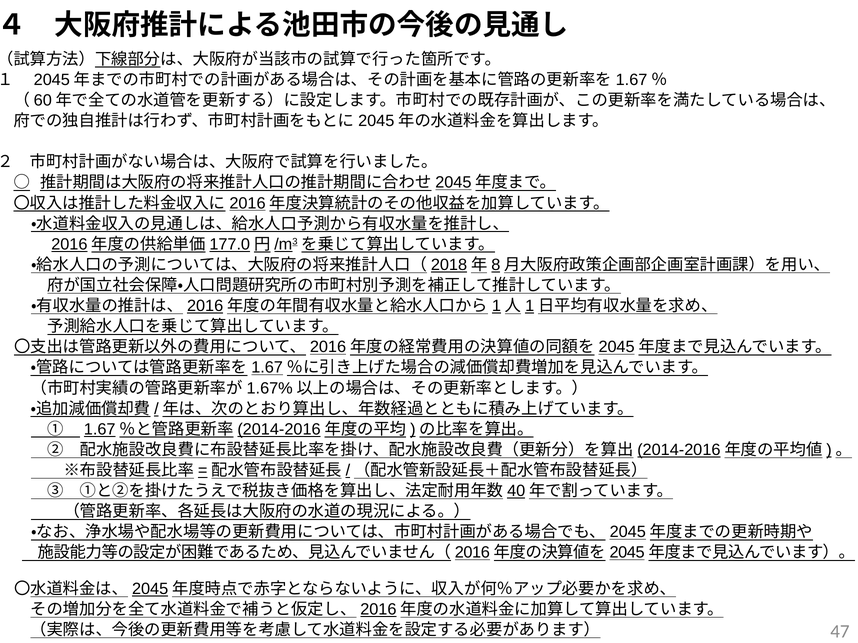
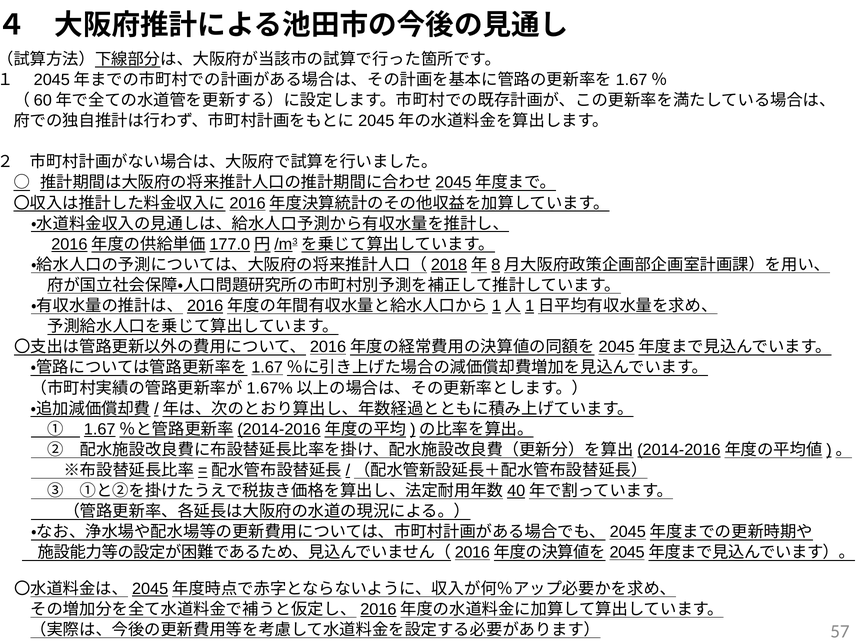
47: 47 -> 57 (840, 632)
